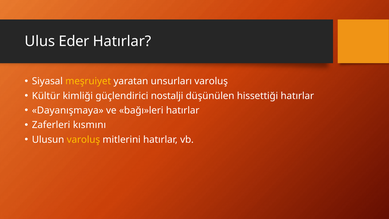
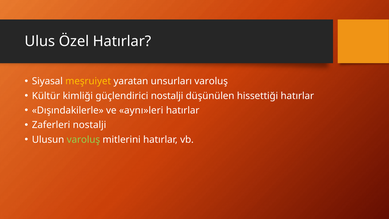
Eder: Eder -> Özel (74, 41)
Dayanışmaya: Dayanışmaya -> Dışındakilerle (68, 110)
bağı»leri: bağı»leri -> aynı»leri (141, 110)
Zaferleri kısmını: kısmını -> nostalji (90, 125)
varoluş colour: yellow -> light green (83, 139)
